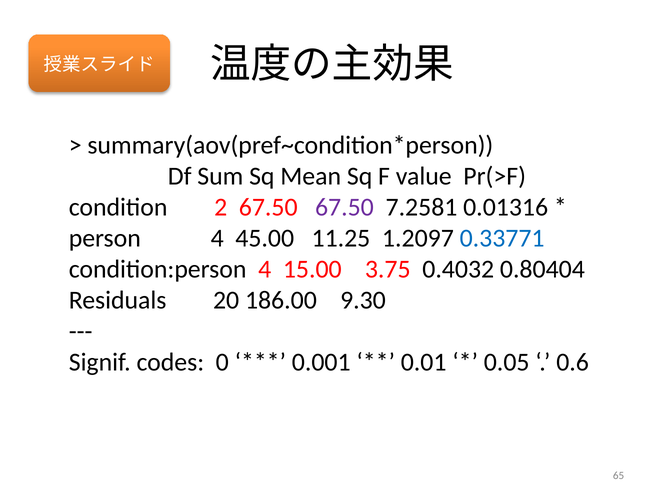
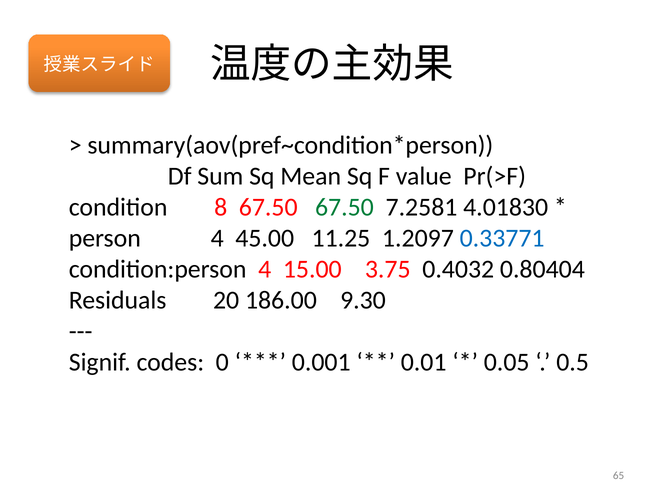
2: 2 -> 8 (221, 207)
67.50 colour: purple -> green (344, 207)
0.01316: 0.01316 -> 4.01830 (506, 207)
0.6: 0.6 -> 0.5 (573, 362)
